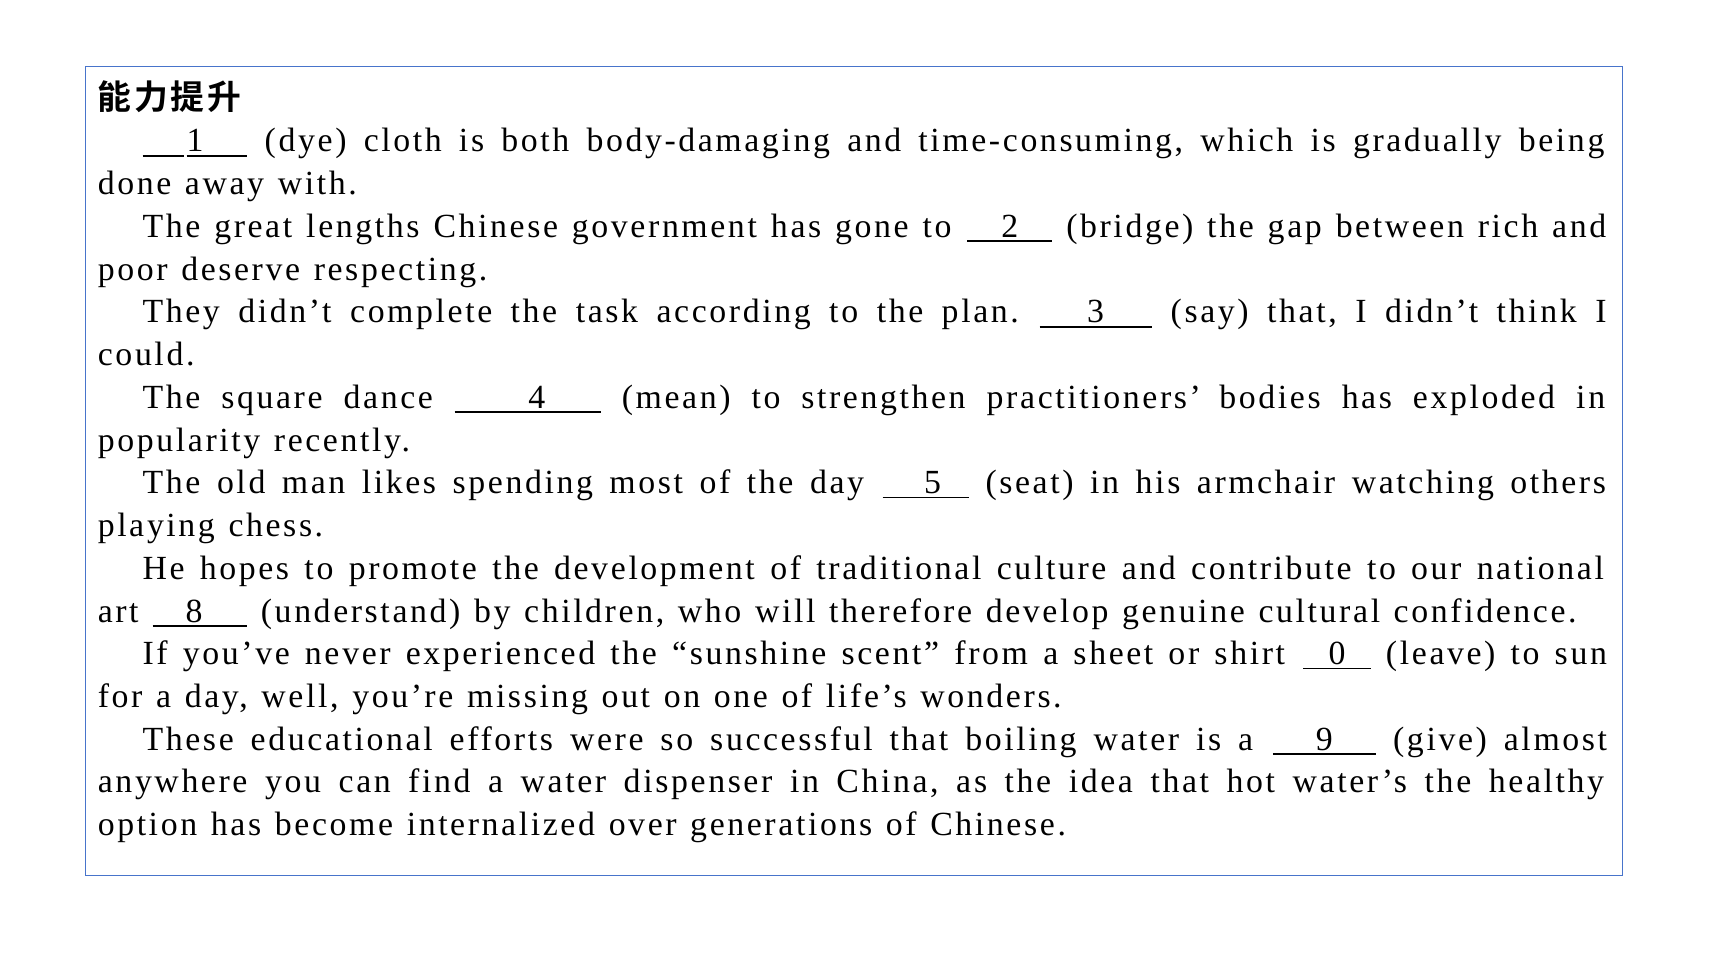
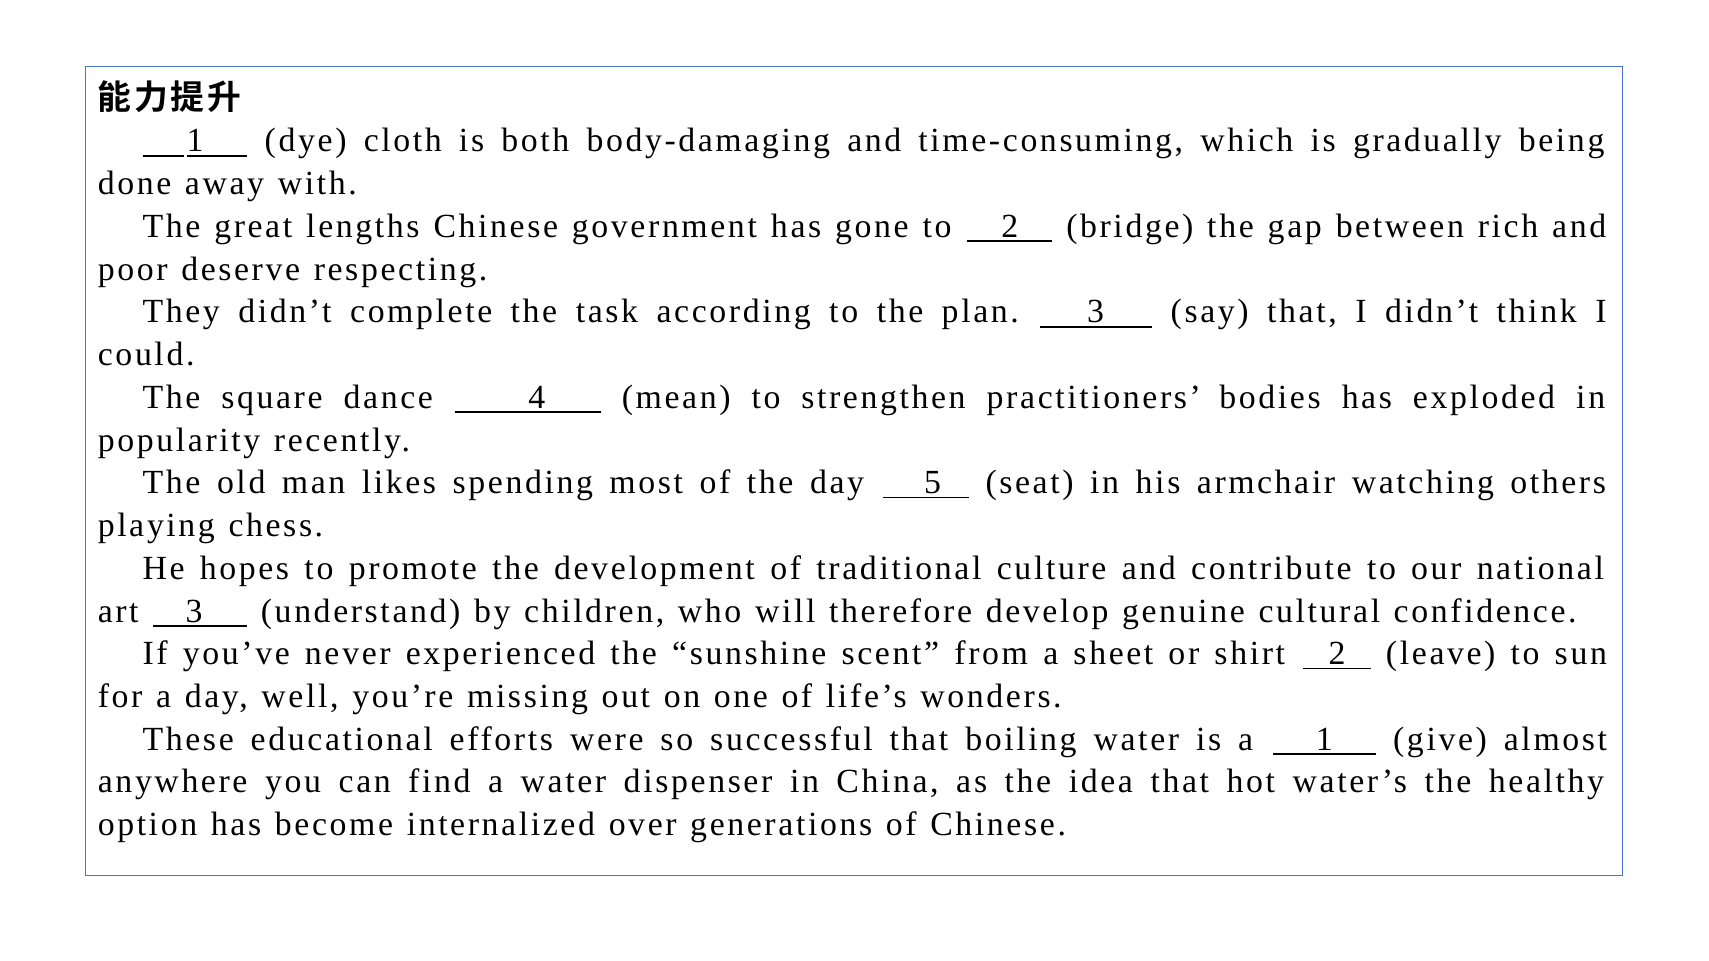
art 8: 8 -> 3 (194, 611)
shirt 0: 0 -> 2 (1337, 654)
a 9: 9 -> 1 (1324, 739)
